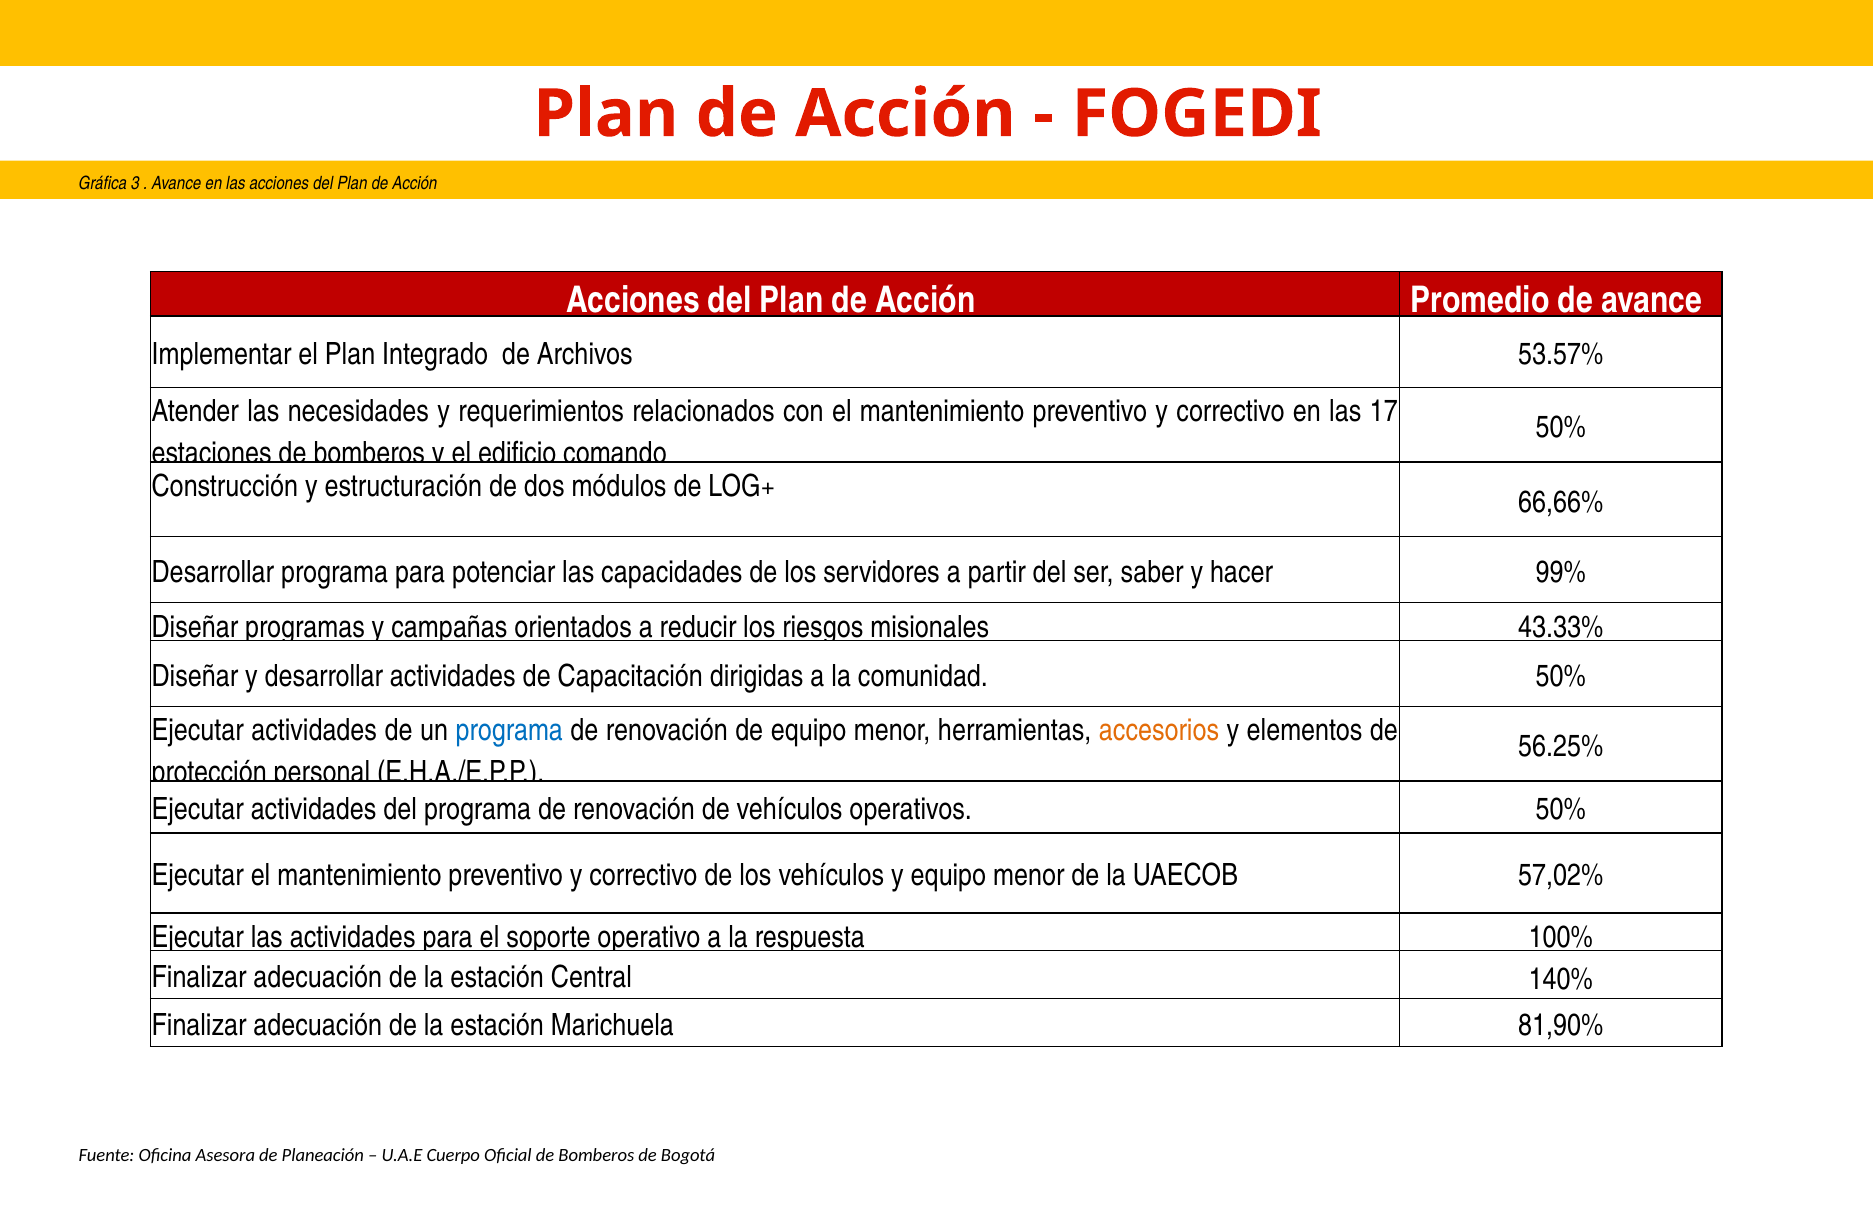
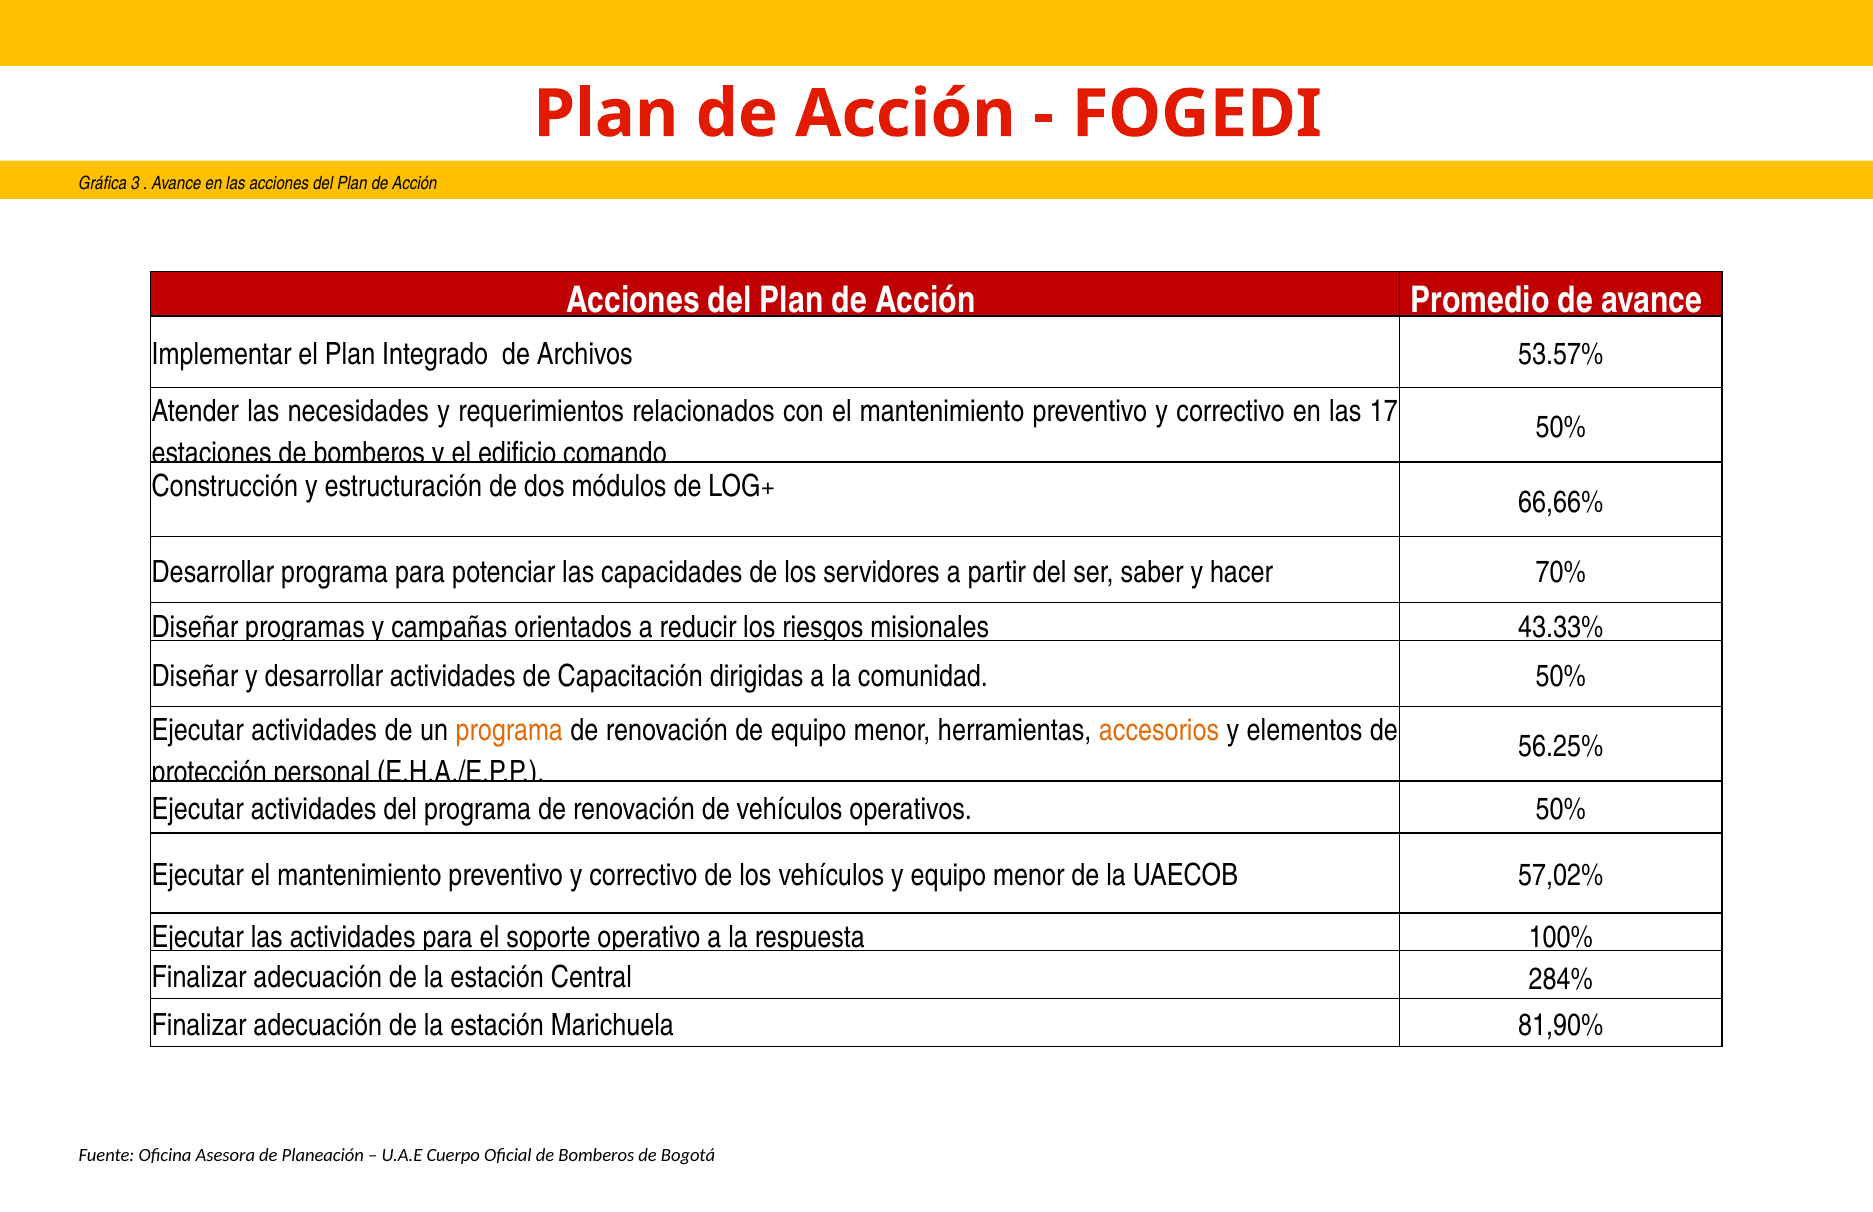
99%: 99% -> 70% (1561, 572)
programa colour: blue -> orange (509, 731)
140%: 140% -> 284% (1561, 980)
